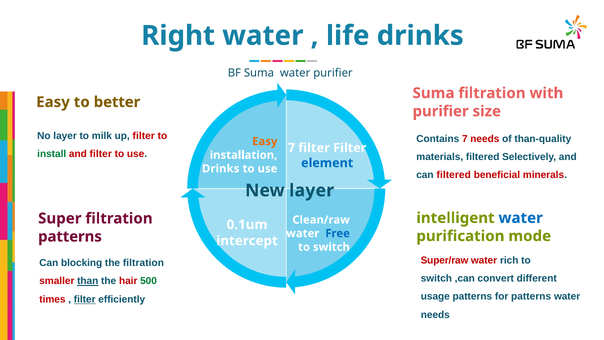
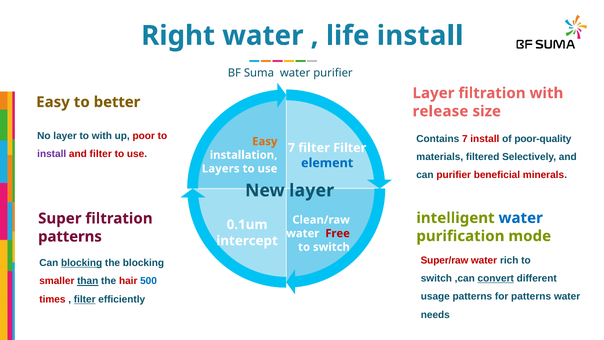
life drinks: drinks -> install (420, 36)
Suma: Suma -> Layer (433, 93)
purifier: purifier -> release (440, 111)
to milk: milk -> with (102, 136)
up filter: filter -> poor (144, 136)
7 needs: needs -> install (485, 139)
than-quality: than-quality -> poor-quality (543, 139)
install colour: green -> purple (52, 154)
Drinks: Drinks -> Layers (221, 169)
can filtered: filtered -> purifier (454, 175)
Free colour: blue -> red (338, 233)
blocking underline: none -> present (82, 263)
the filtration: filtration -> blocking (143, 263)
convert underline: none -> present (496, 278)
500 colour: green -> blue (149, 281)
